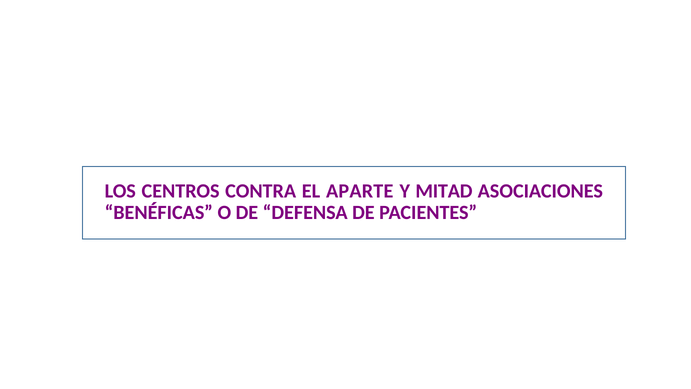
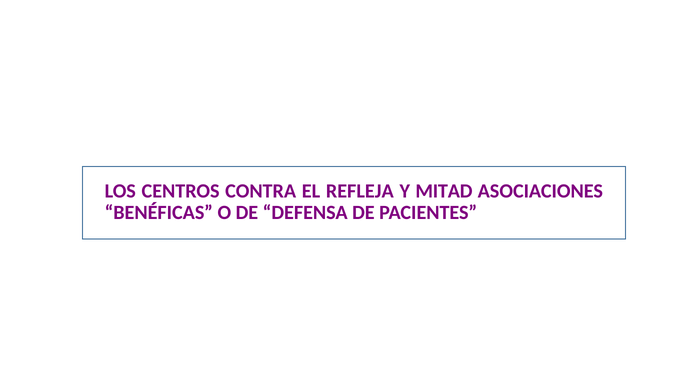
APARTE: APARTE -> REFLEJA (360, 191)
